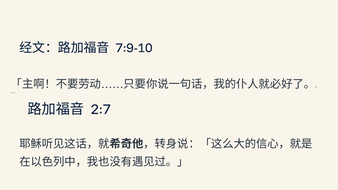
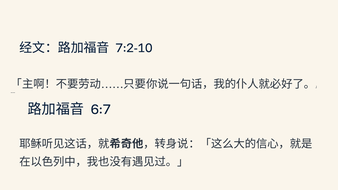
7:9-10: 7:9-10 -> 7:2-10 (134, 48)
2:7: 2:7 -> 6:7 (101, 109)
